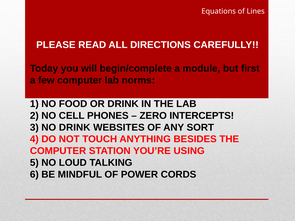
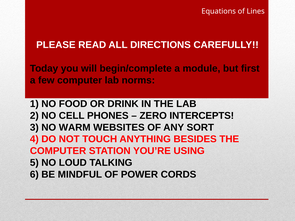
NO DRINK: DRINK -> WARM (75, 128)
